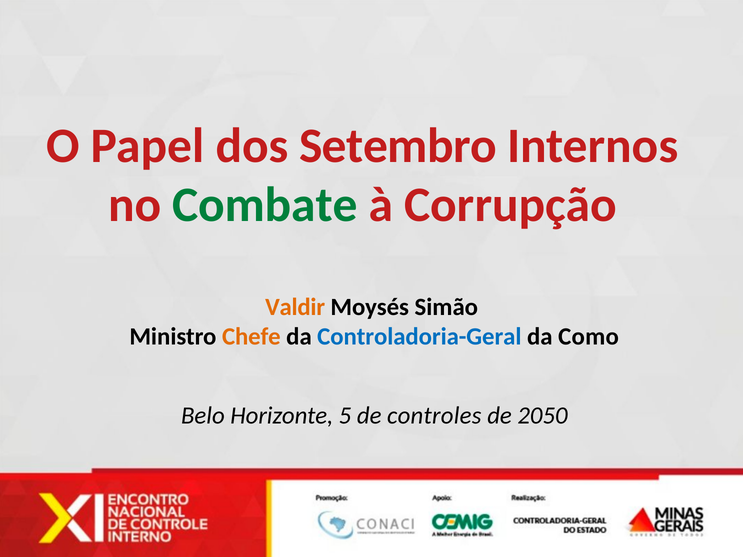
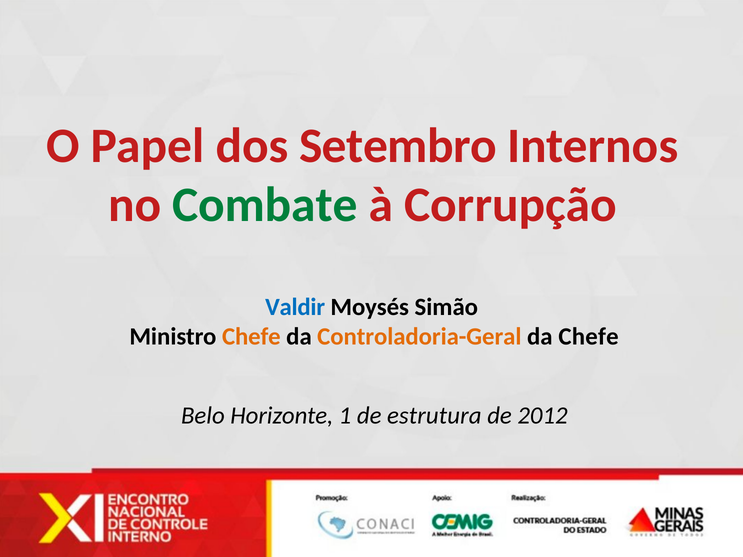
Valdir colour: orange -> blue (295, 307)
Controladoria-Geral colour: blue -> orange (419, 337)
da Como: Como -> Chefe (589, 337)
5: 5 -> 1 (345, 416)
controles: controles -> estrutura (434, 416)
2050: 2050 -> 2012 (543, 416)
